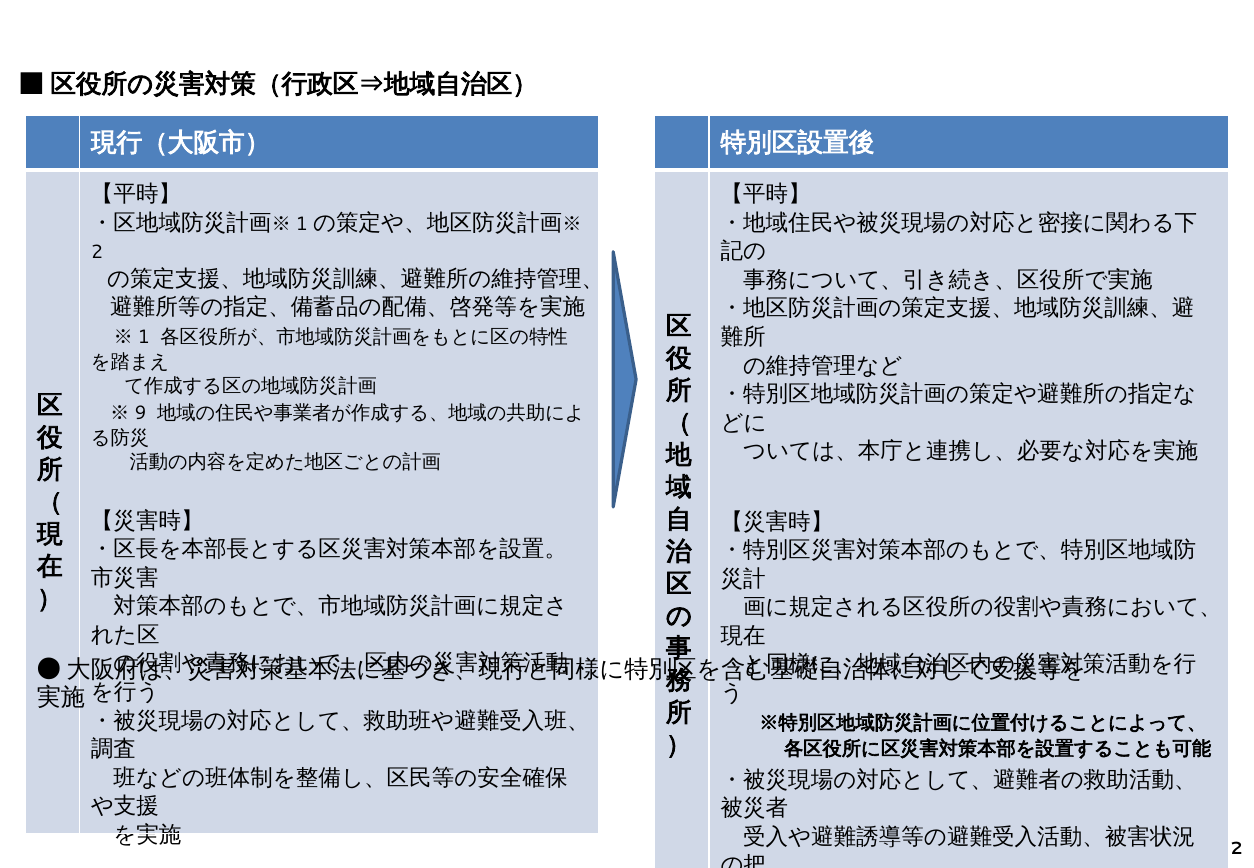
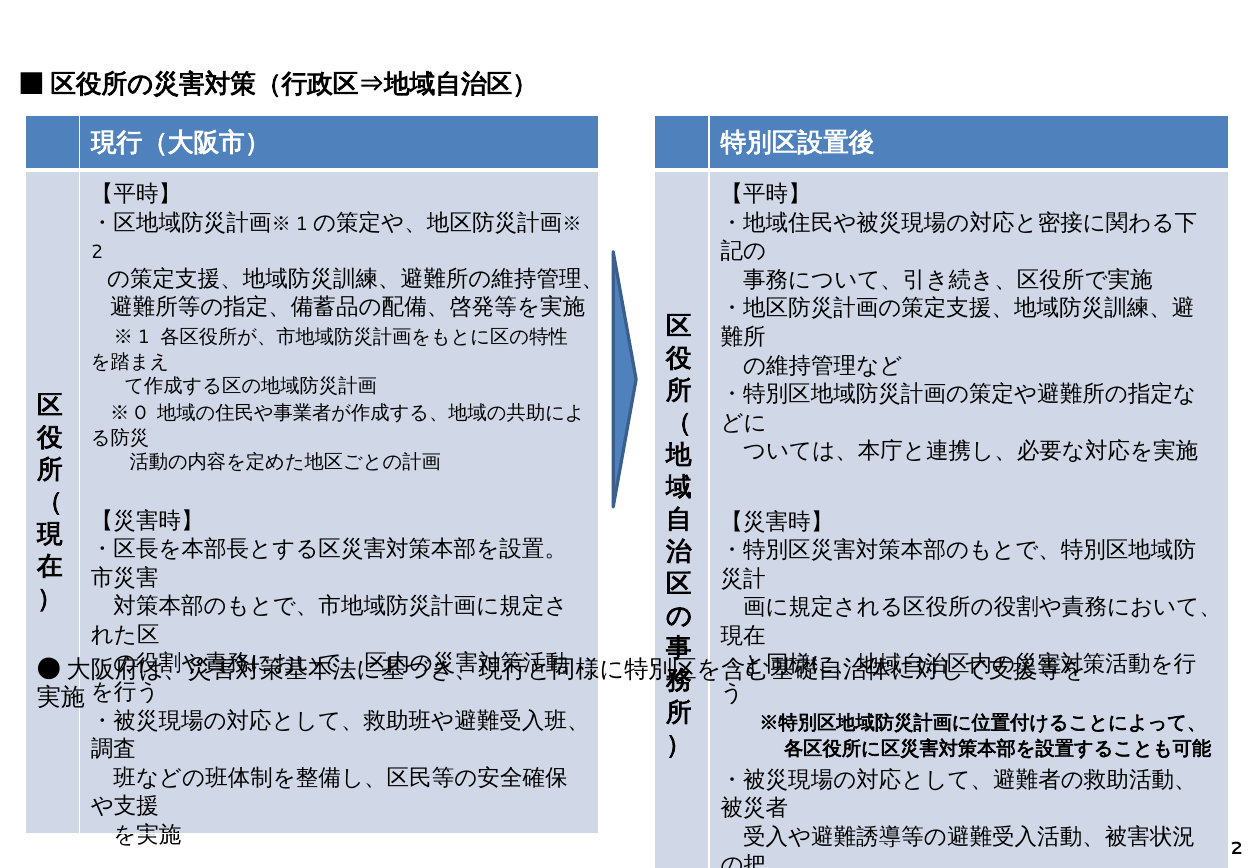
9: 9 -> 0 (141, 413)
